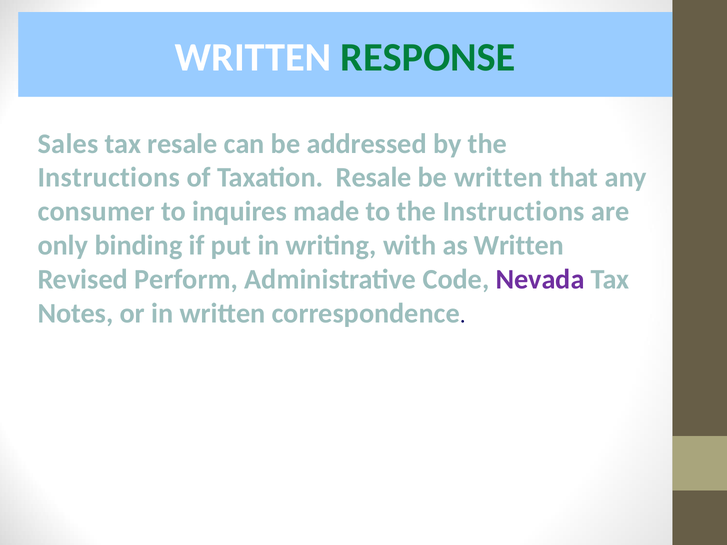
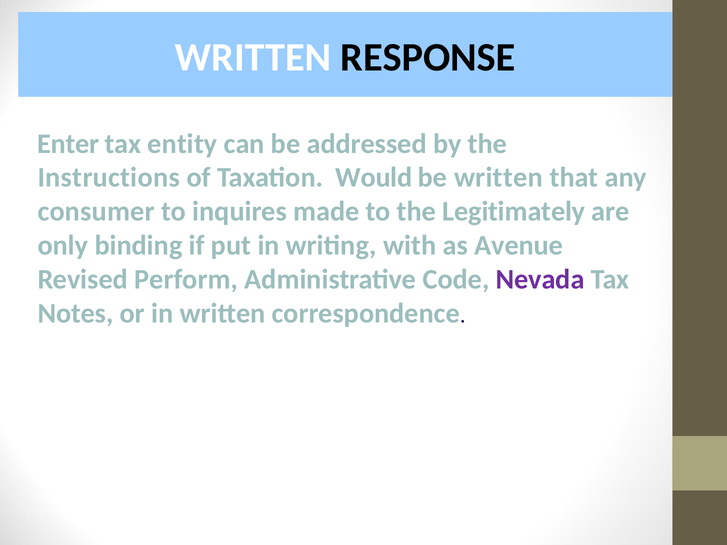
RESPONSE colour: green -> black (428, 57)
Sales: Sales -> Enter (68, 144)
tax resale: resale -> entity (182, 144)
Taxation Resale: Resale -> Would (374, 178)
to the Instructions: Instructions -> Legitimately (514, 212)
as Written: Written -> Avenue (519, 246)
